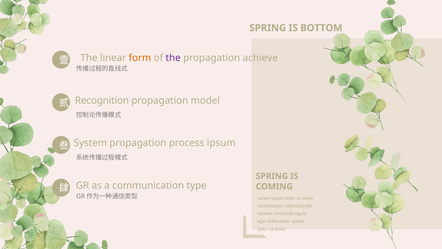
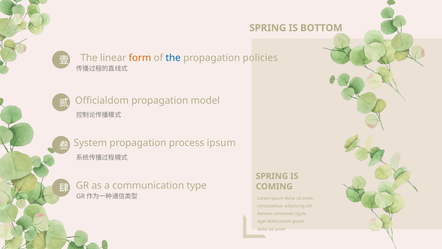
the colour: purple -> blue (173, 58)
achieve: achieve -> policies (260, 58)
Recognition: Recognition -> Officialdom (102, 100)
